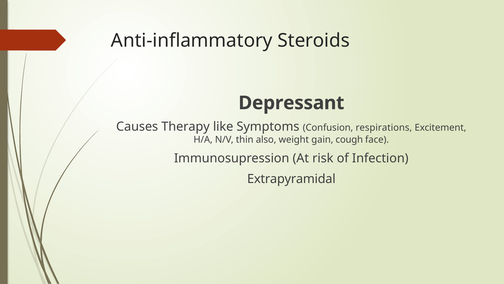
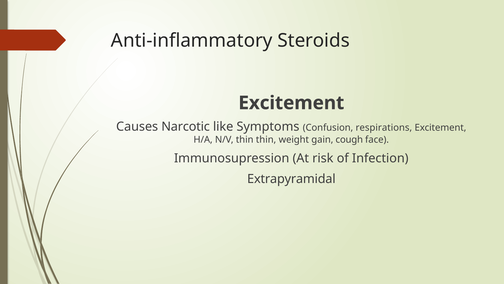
Depressant: Depressant -> Excitement (291, 103)
Therapy: Therapy -> Narcotic (186, 126)
thin also: also -> thin (266, 139)
